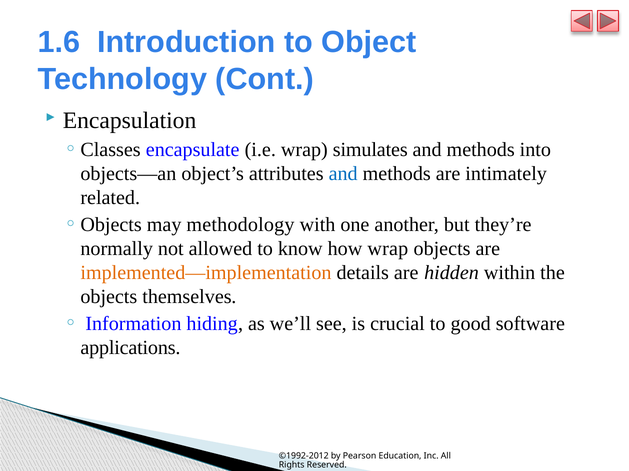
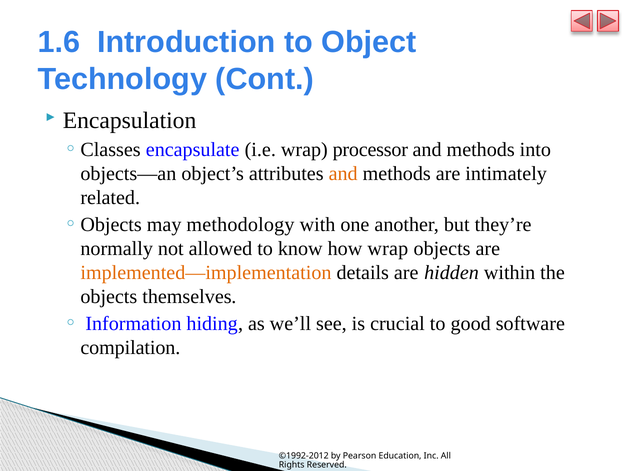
simulates: simulates -> processor (370, 150)
and colour: blue -> orange (343, 174)
applications: applications -> compilation (130, 348)
